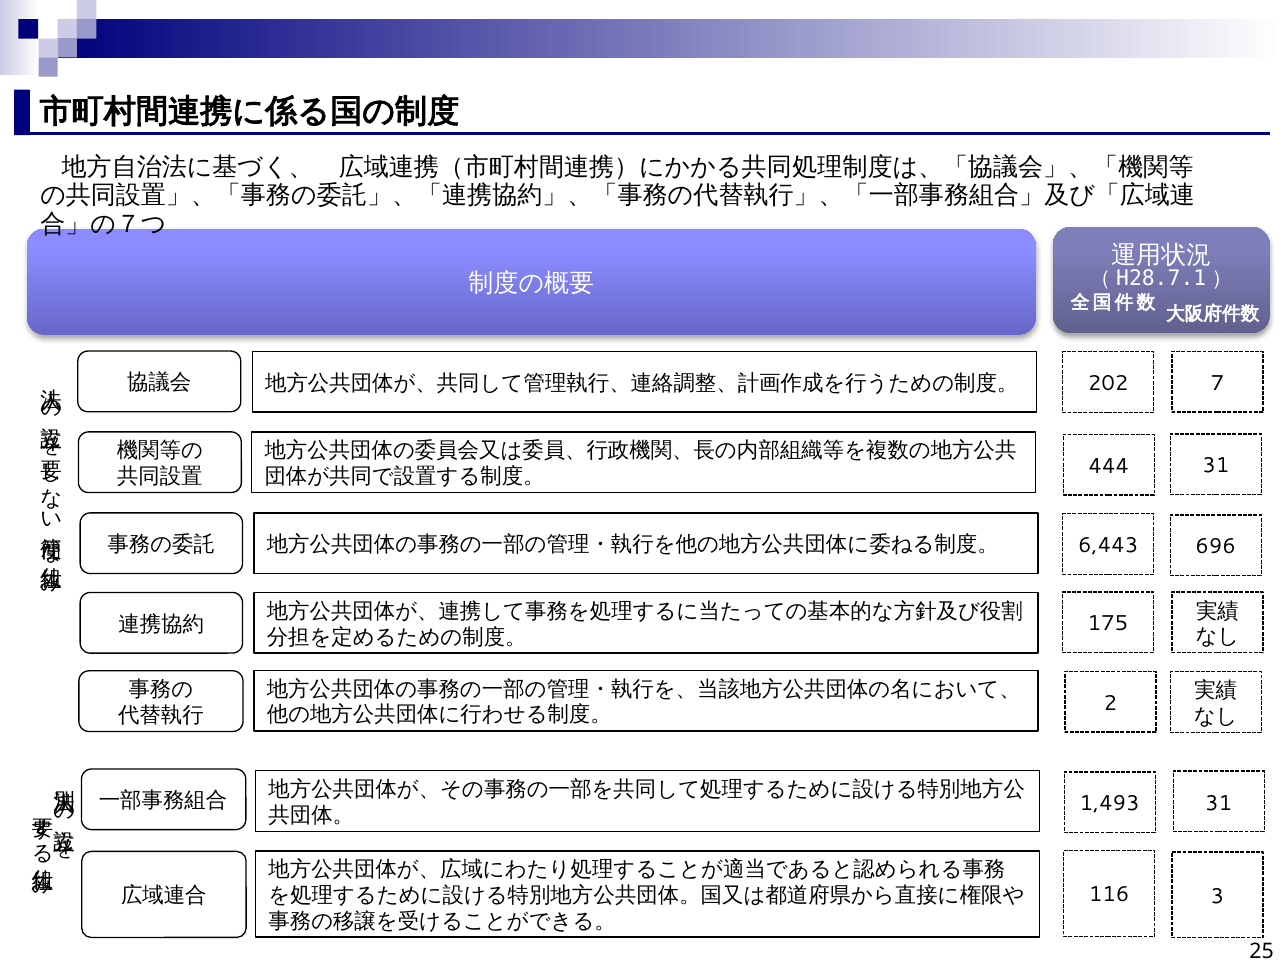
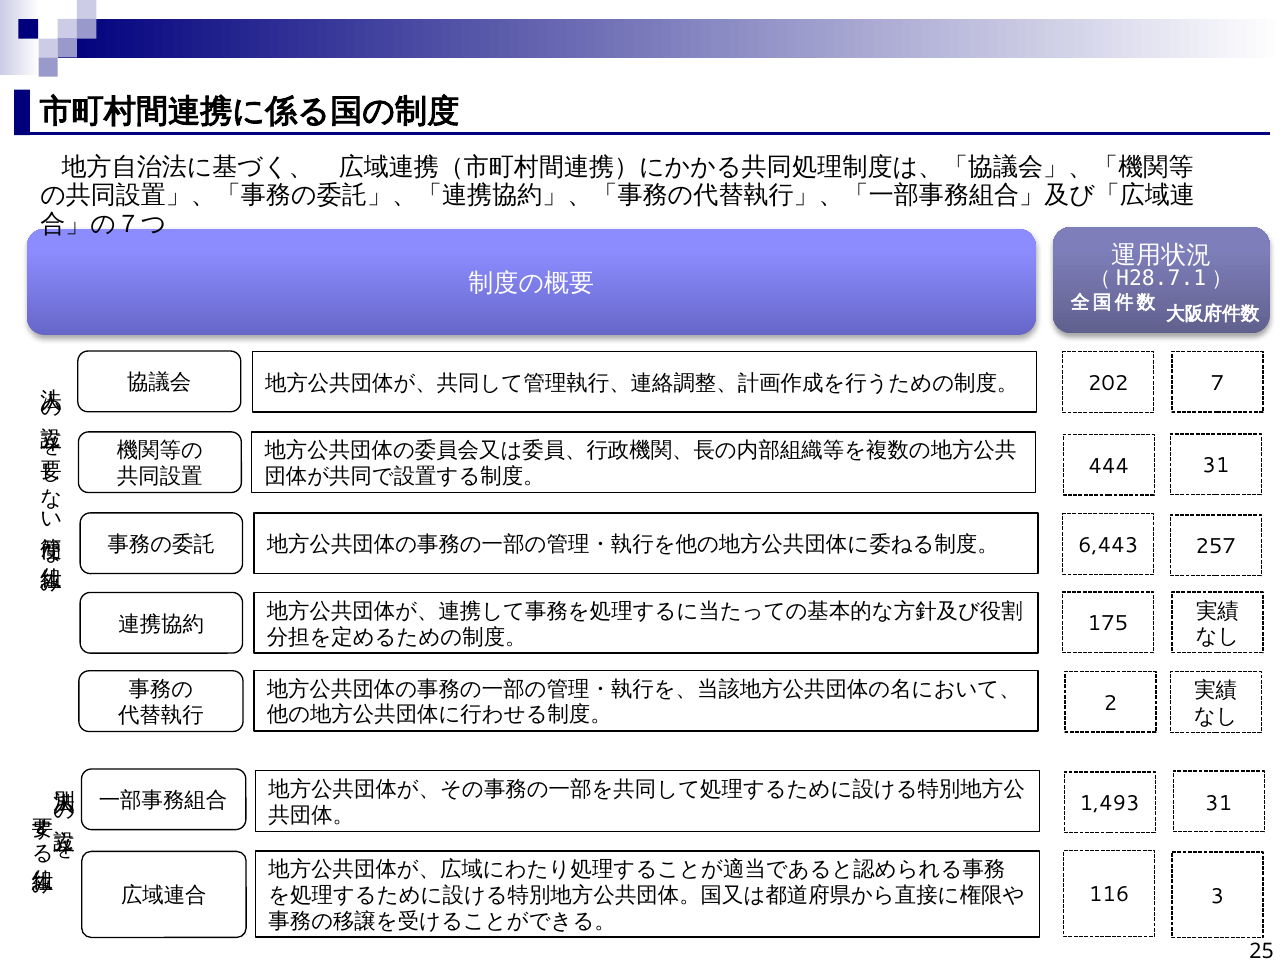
696: 696 -> 257 (1216, 547)
